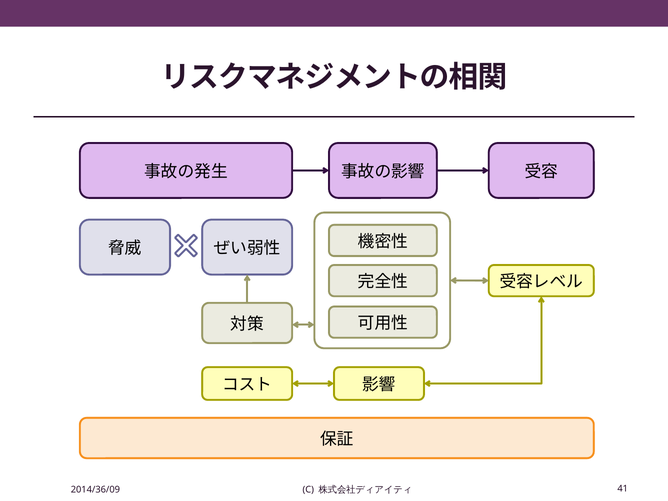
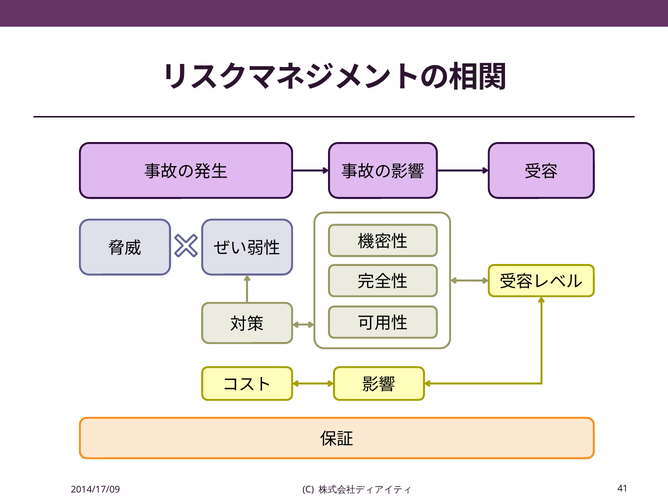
2014/36/09: 2014/36/09 -> 2014/17/09 (95, 490)
